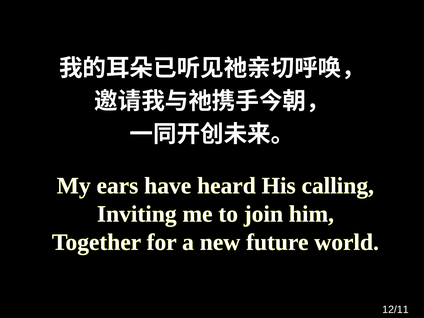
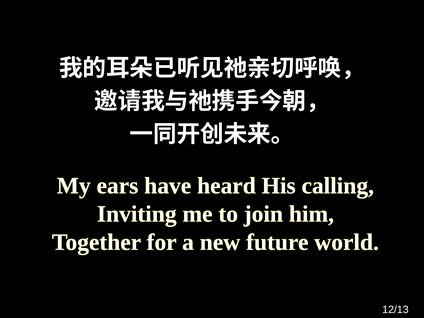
12/11: 12/11 -> 12/13 (395, 310)
